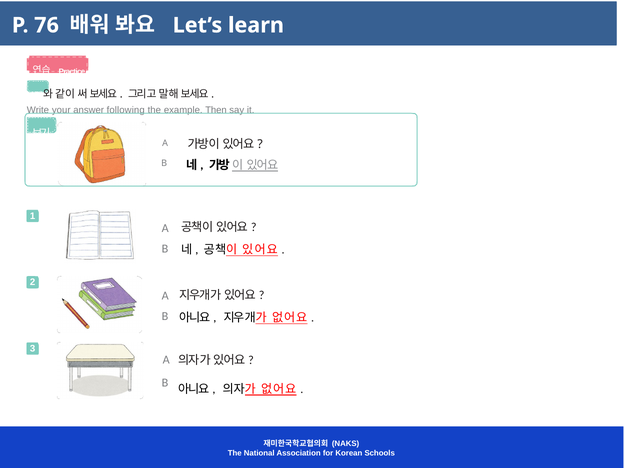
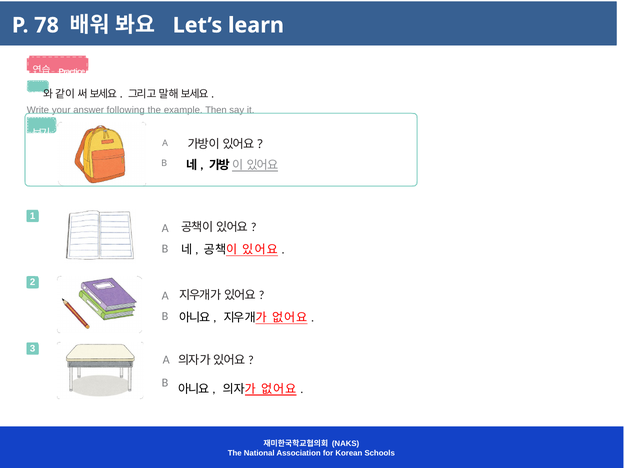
76: 76 -> 78 (47, 25)
